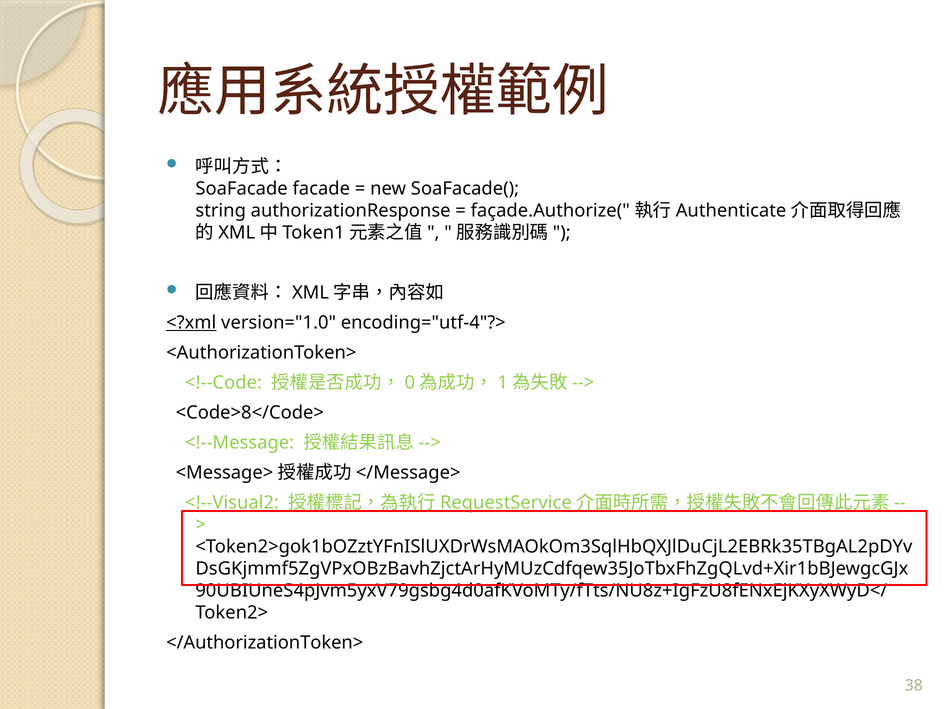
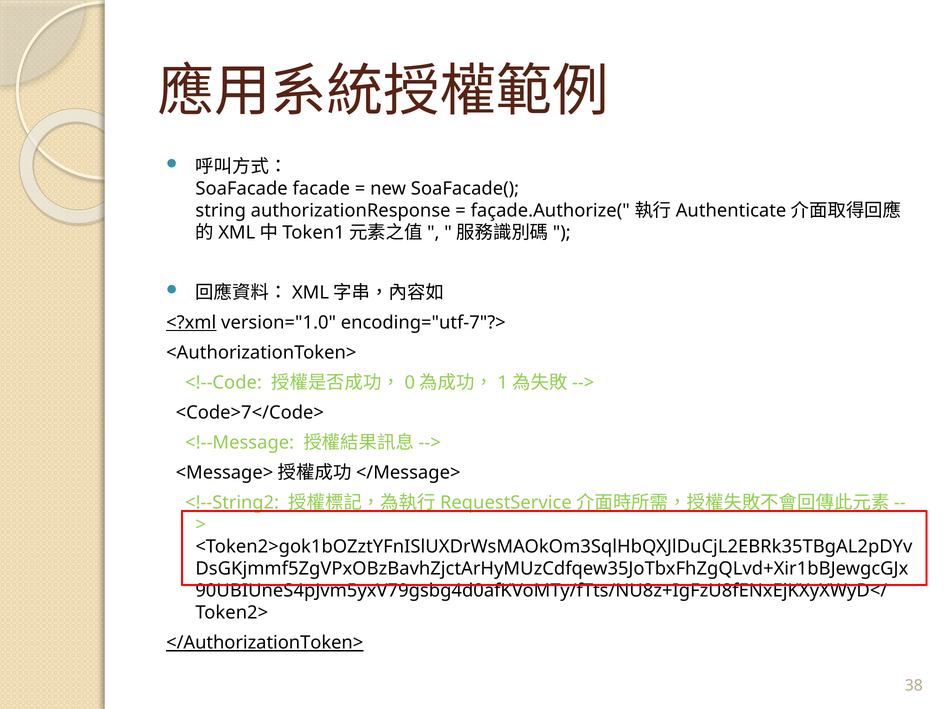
encoding="utf-4"?>: encoding="utf-4"?> -> encoding="utf-7"?> (423, 323)
<Code>8</Code>: <Code>8</Code> -> <Code>7</Code> (250, 412)
<!--Visual2: <!--Visual2 -> <!--String2 (232, 502)
</AuthorizationToken> underline: none -> present (265, 643)
